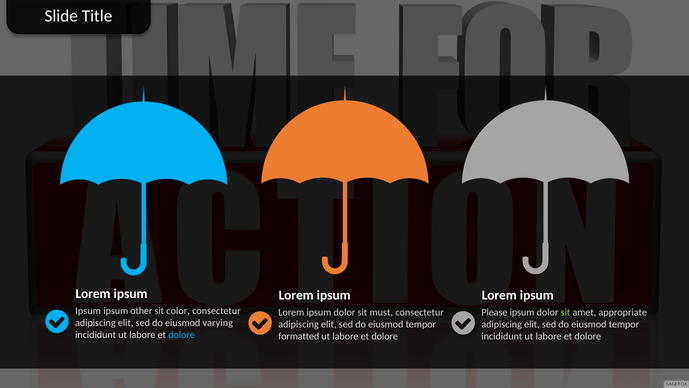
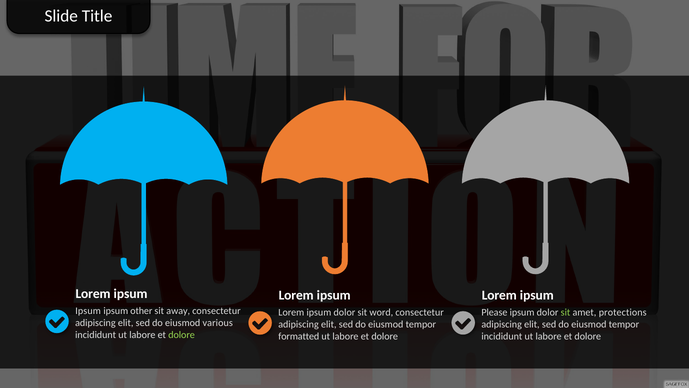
color: color -> away (178, 310)
appropriate: appropriate -> protections (623, 312)
must: must -> word (381, 312)
varying: varying -> various (218, 322)
dolore colour: light blue -> light green (182, 335)
